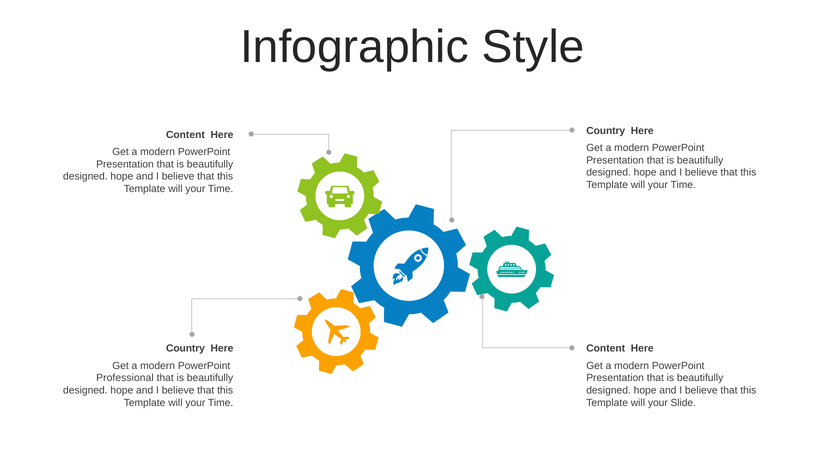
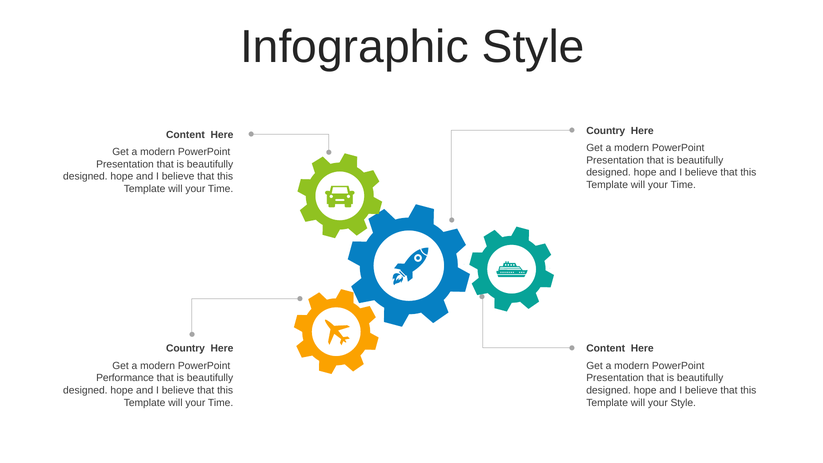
Professional: Professional -> Performance (125, 378)
your Slide: Slide -> Style (683, 403)
